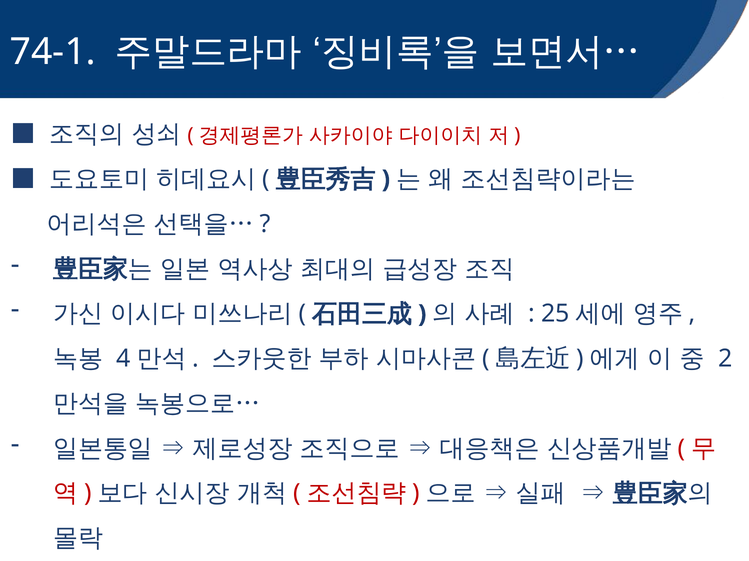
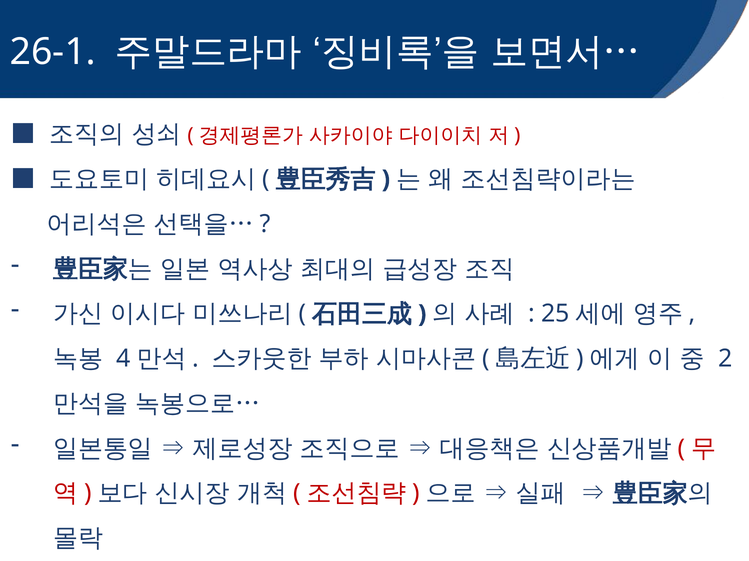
74-1: 74-1 -> 26-1 (53, 52)
